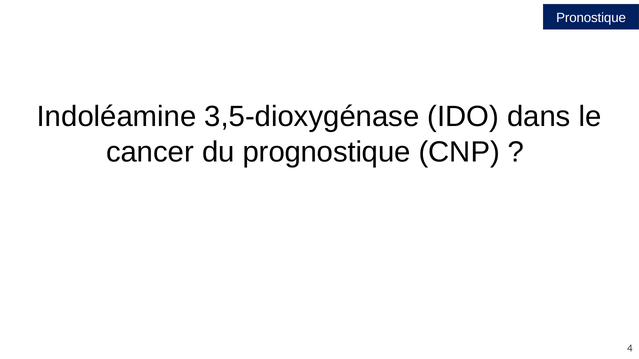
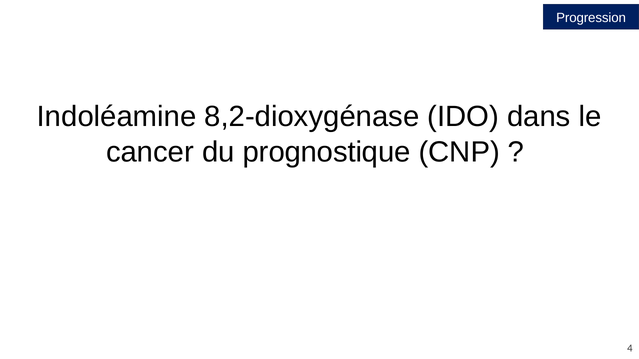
Pronostique: Pronostique -> Progression (591, 18)
3,5-dioxygénase: 3,5-dioxygénase -> 8,2-dioxygénase (312, 117)
